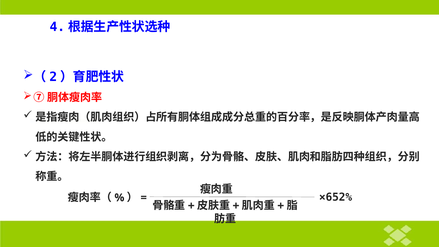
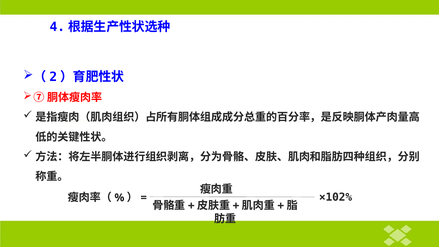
×652%: ×652% -> ×102% (336, 197)
